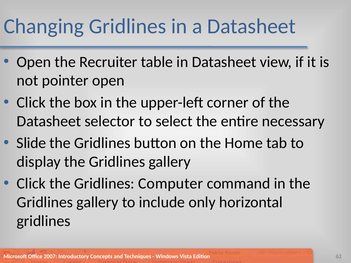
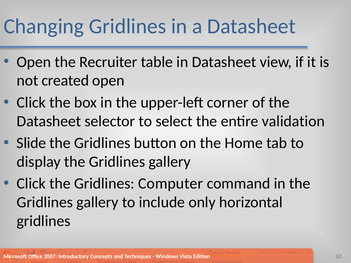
pointer: pointer -> created (65, 81)
necessary: necessary -> validation (293, 121)
